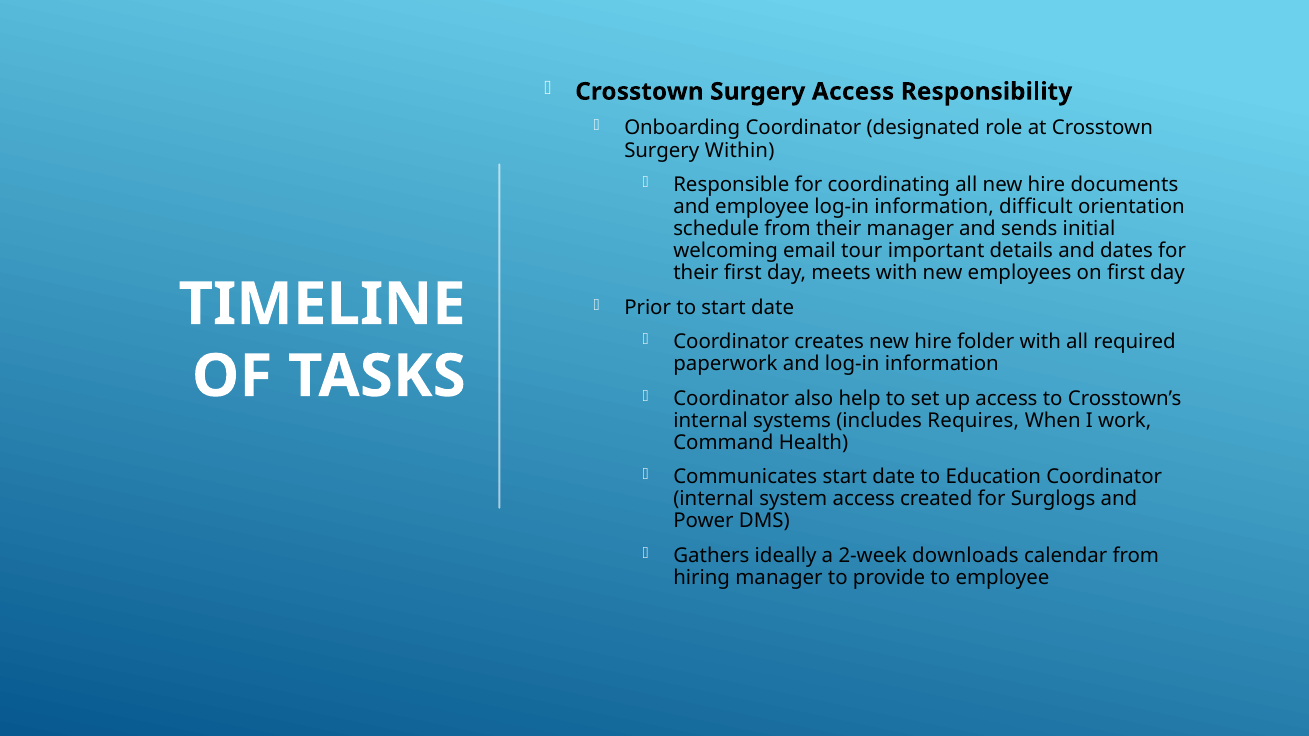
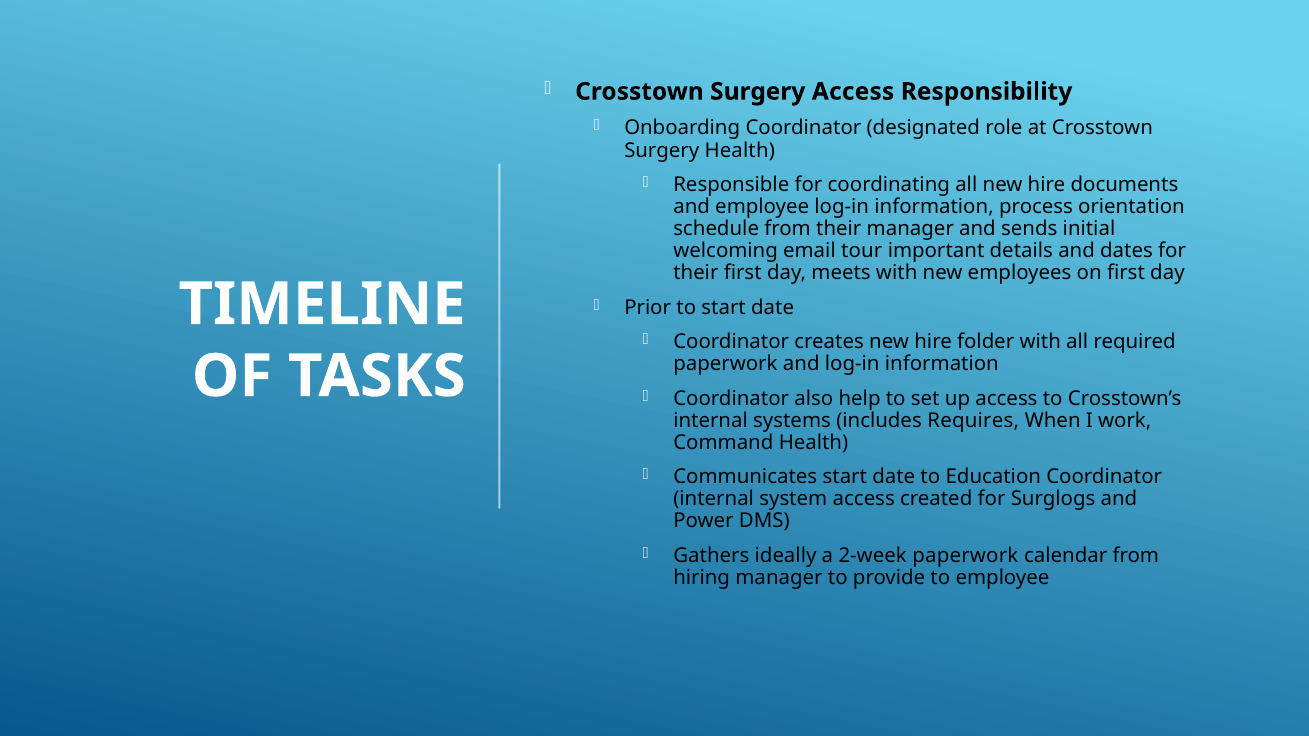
Surgery Within: Within -> Health (740, 150)
difficult: difficult -> process (1036, 207)
2-week downloads: downloads -> paperwork (965, 556)
